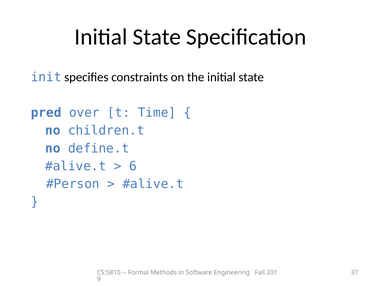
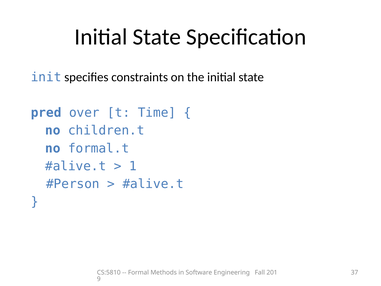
define.t: define.t -> formal.t (99, 148)
6: 6 -> 1 (133, 166)
